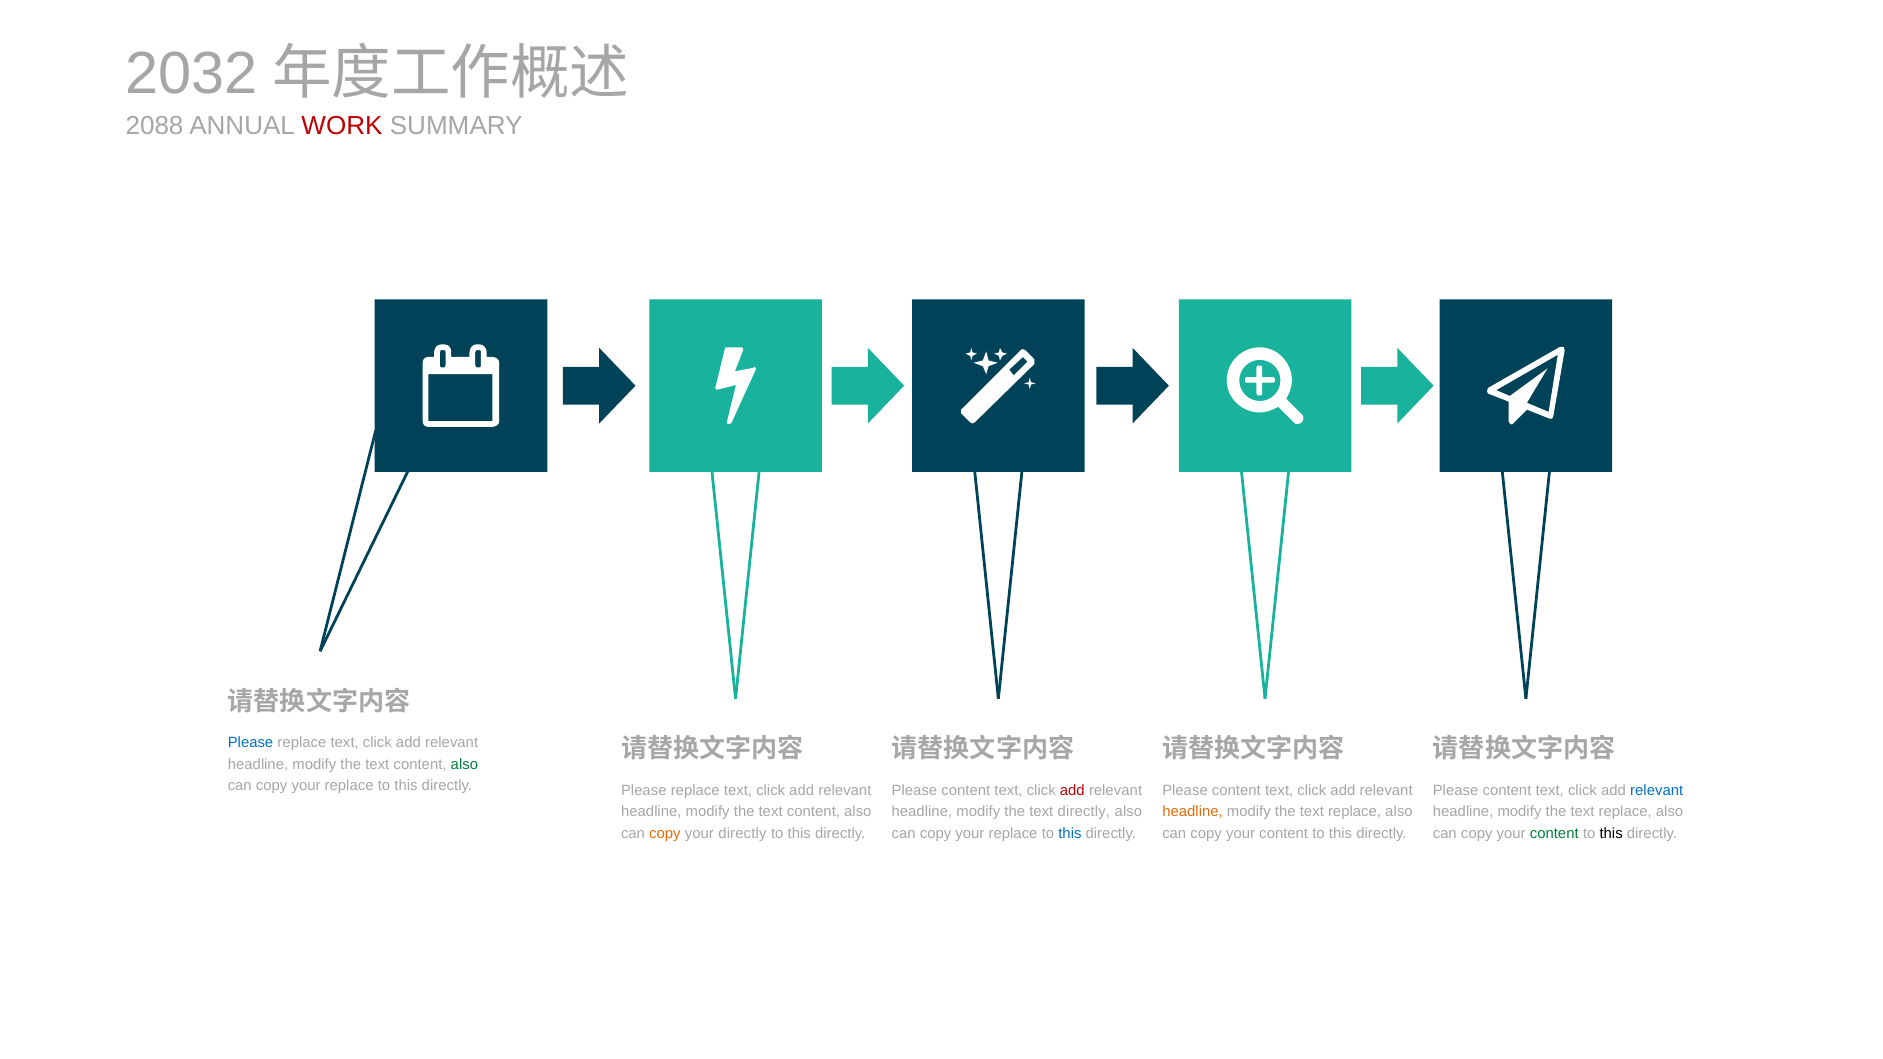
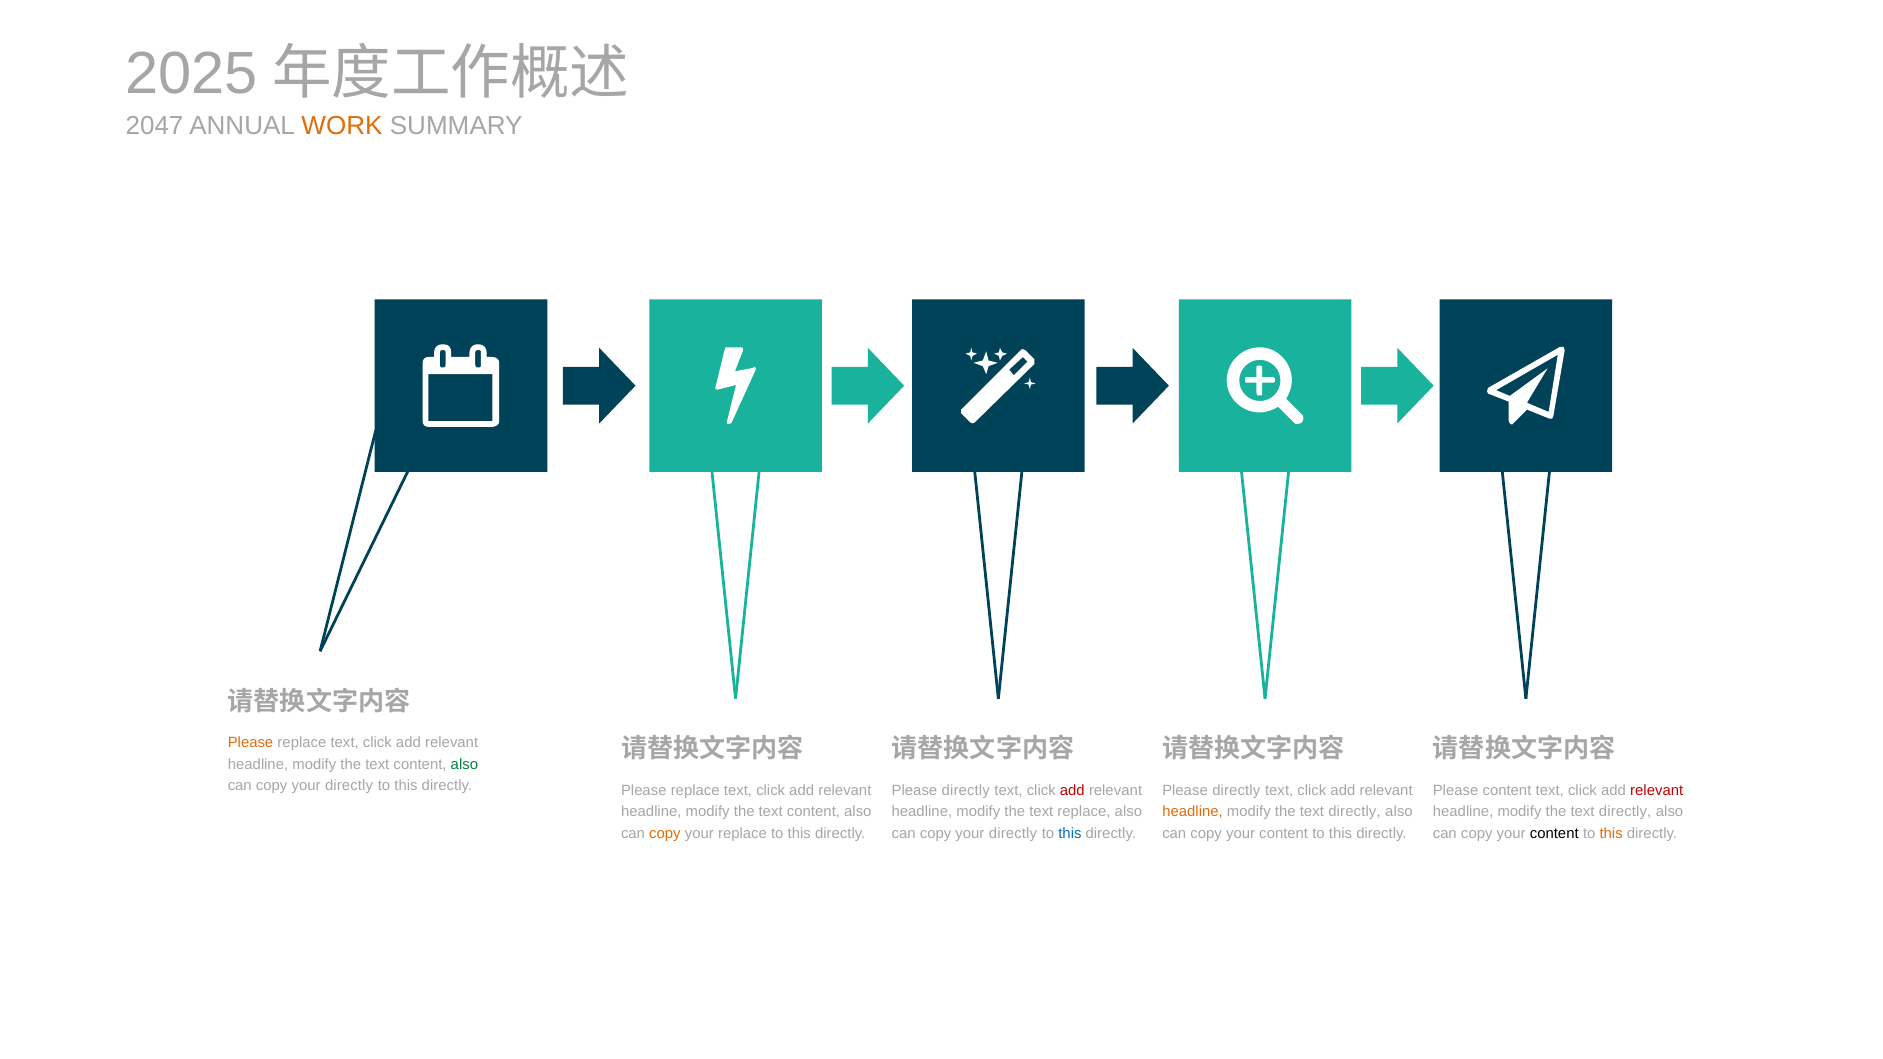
2032: 2032 -> 2025 (192, 74)
2088: 2088 -> 2047 (154, 126)
WORK colour: red -> orange (342, 126)
Please colour: blue -> orange (251, 743)
replace: replace -> directly (349, 786)
content: content -> directly (966, 791)
content: content -> directly (1236, 791)
relevant colour: blue -> red (1657, 791)
text directly: directly -> replace (1084, 812)
replace: replace -> directly (1354, 812)
replace: replace -> directly (1625, 812)
your directly: directly -> replace (742, 833)
replace: replace -> directly (1013, 833)
content colour: green -> black (1554, 833)
this colour: black -> orange (1611, 833)
